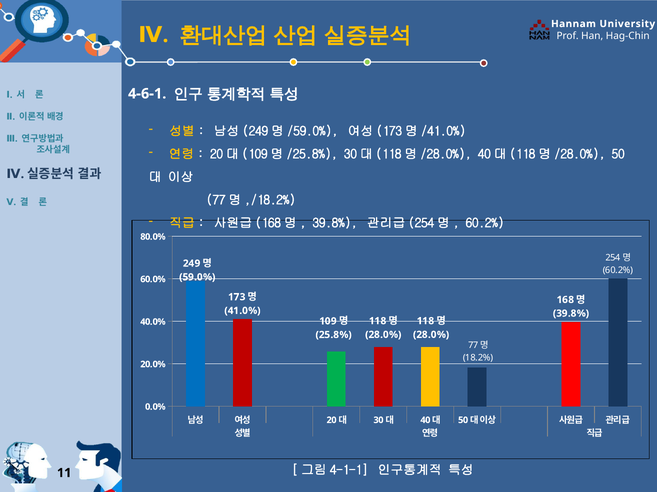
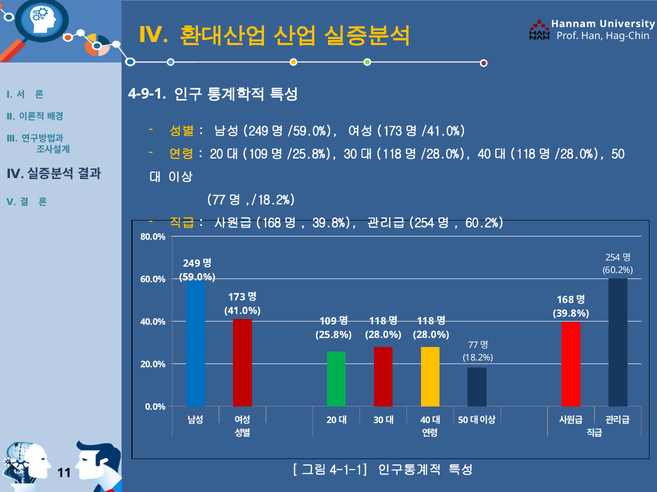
4-6-1: 4-6-1 -> 4-9-1 (147, 94)
